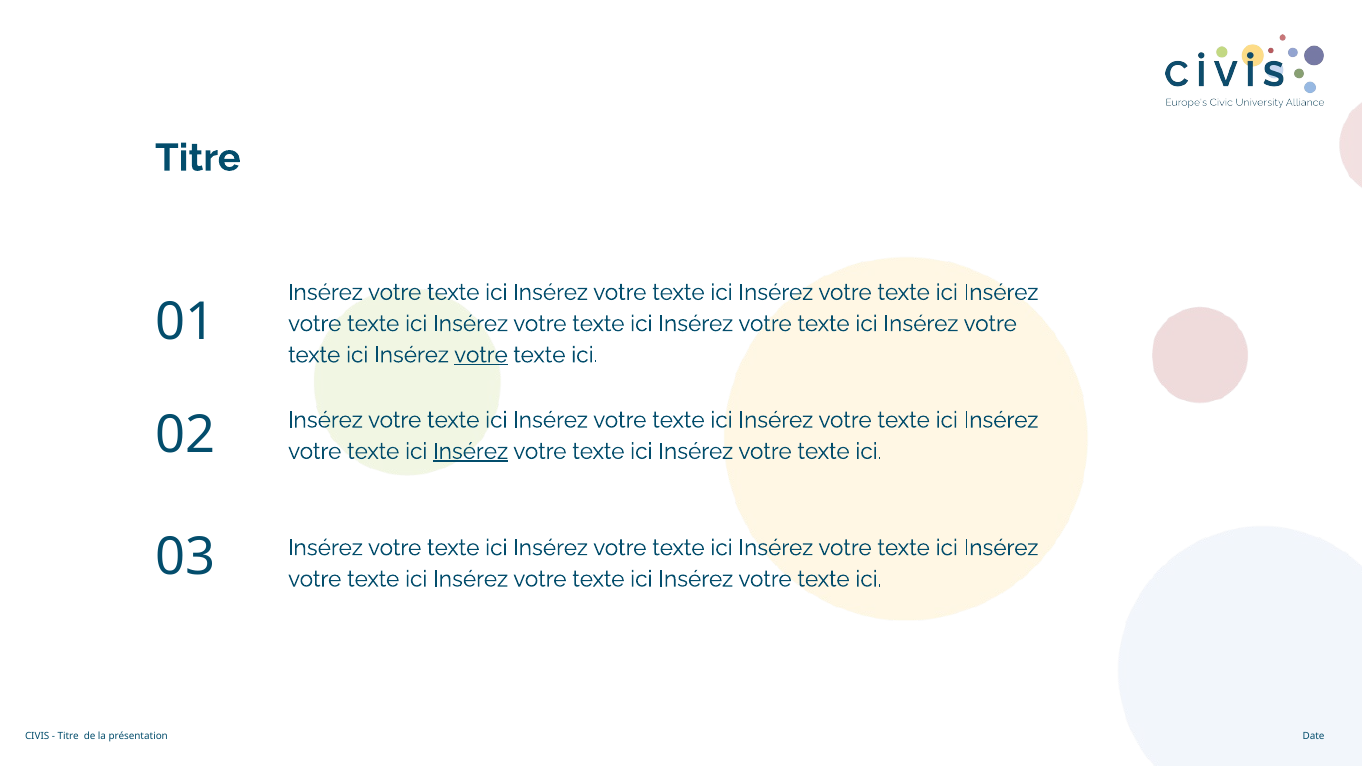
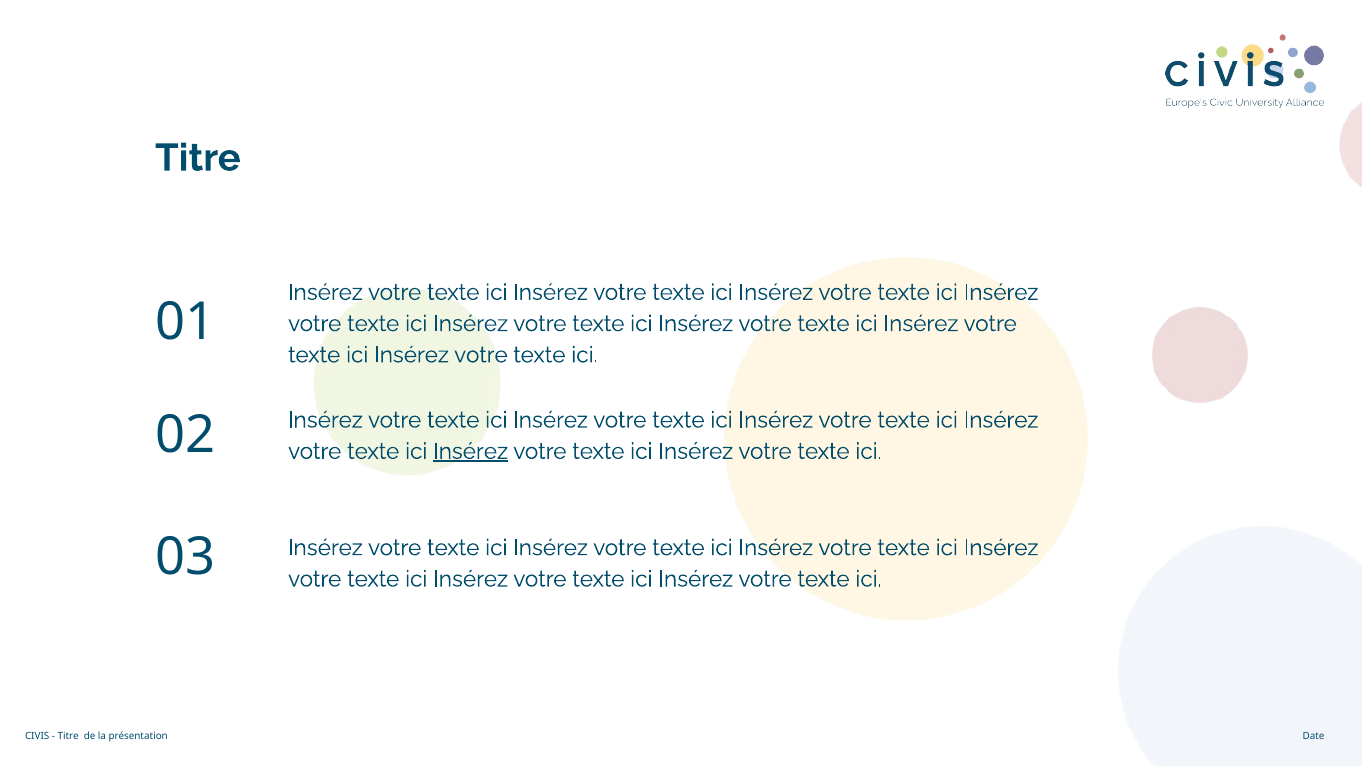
votre underline: present -> none (481, 355)
